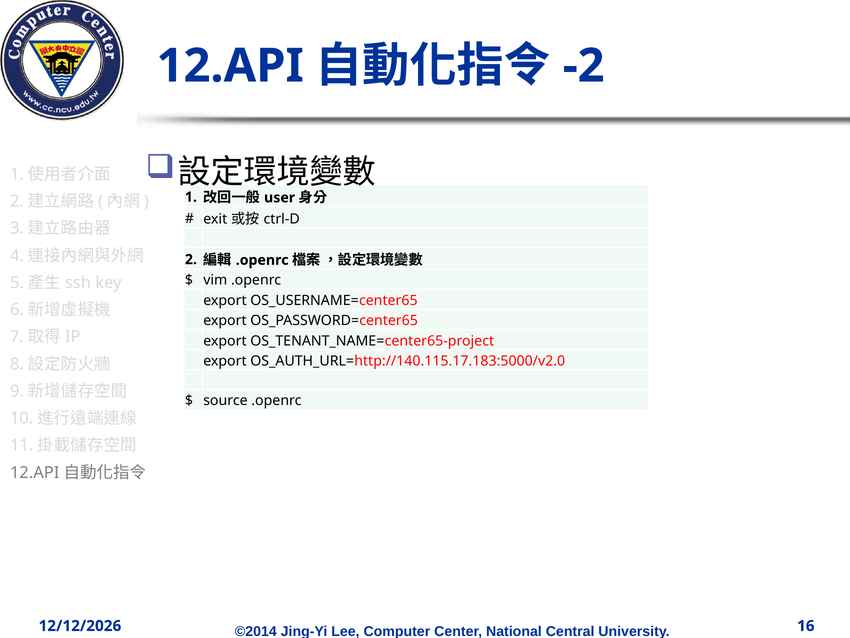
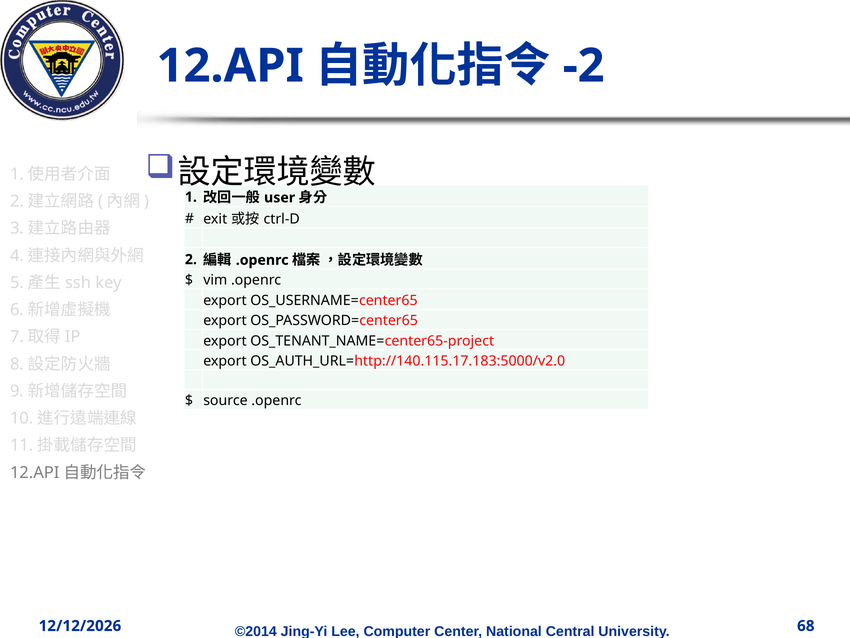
16: 16 -> 68 (806, 625)
